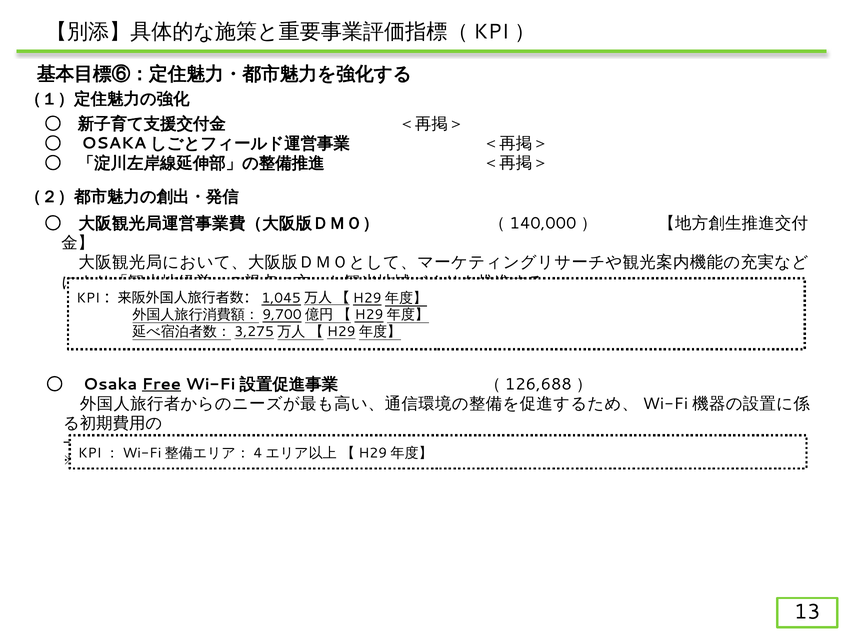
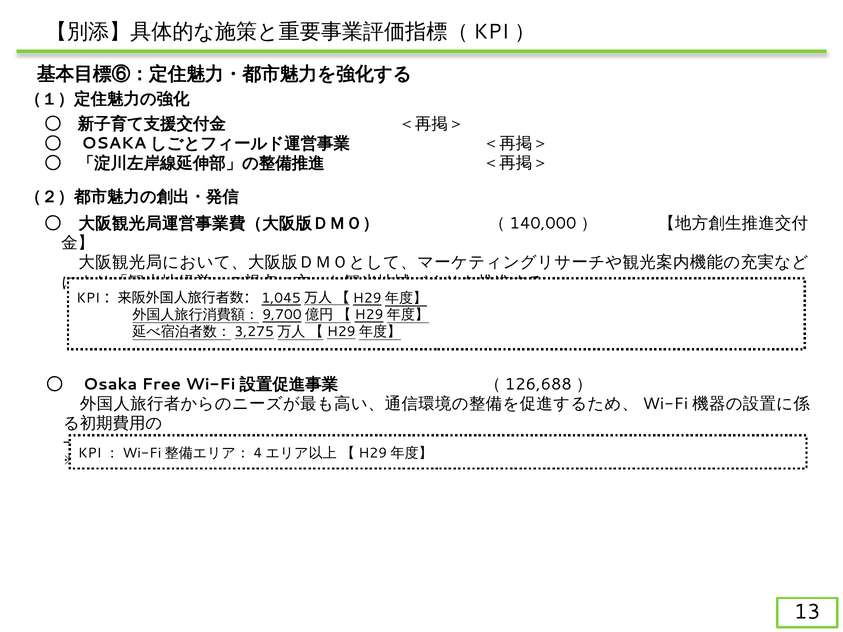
Free underline: present -> none (161, 384)
